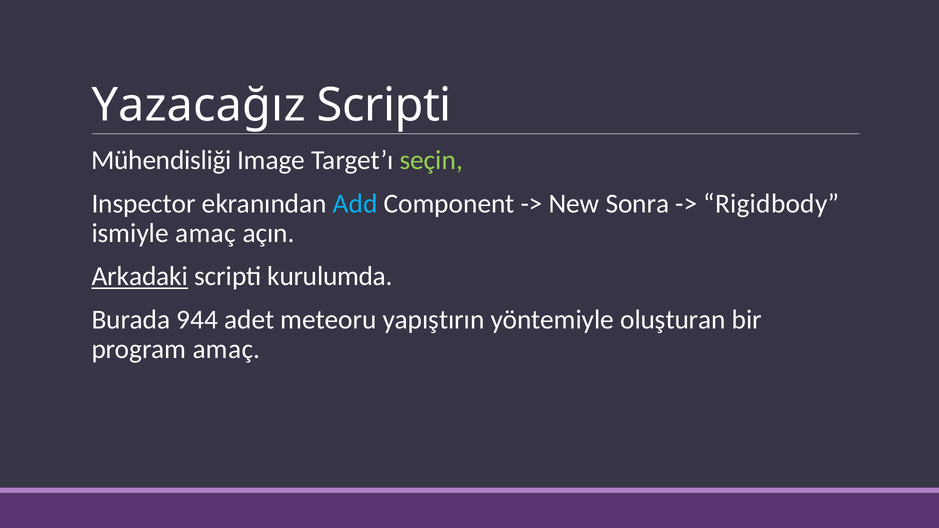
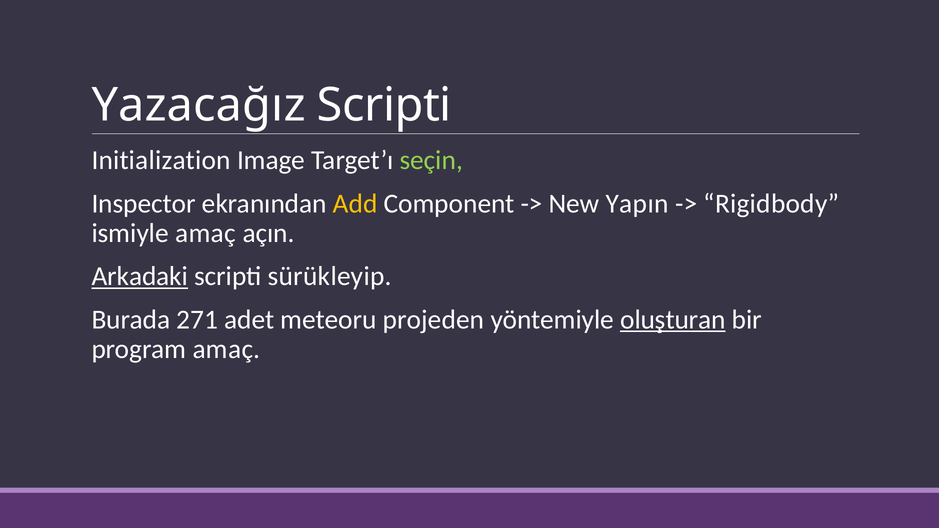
Mühendisliği: Mühendisliği -> Initialization (161, 160)
Add colour: light blue -> yellow (355, 204)
Sonra: Sonra -> Yapın (637, 204)
kurulumda: kurulumda -> sürükleyip (330, 276)
944: 944 -> 271 (197, 320)
yapıştırın: yapıştırın -> projeden (433, 320)
oluşturan underline: none -> present (673, 320)
